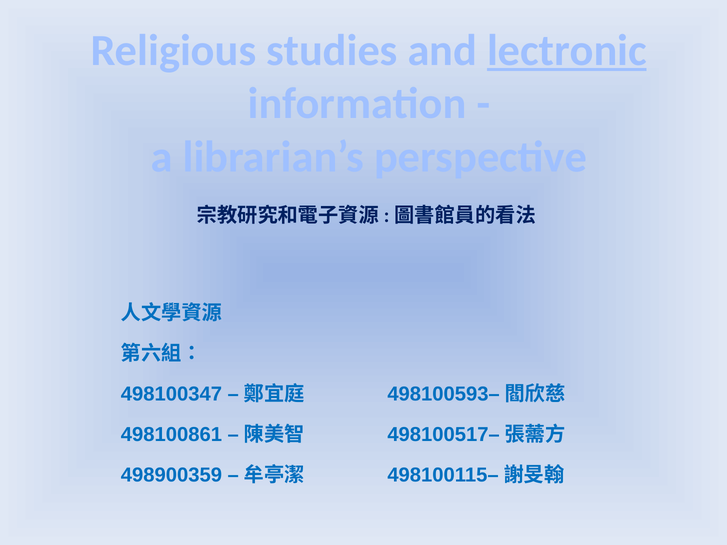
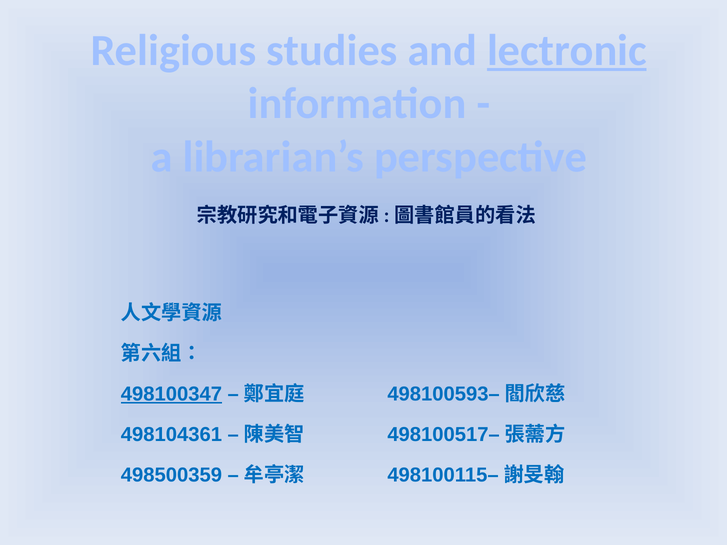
498100347 underline: none -> present (171, 394)
498100861: 498100861 -> 498104361 (171, 435)
498900359: 498900359 -> 498500359 (171, 475)
